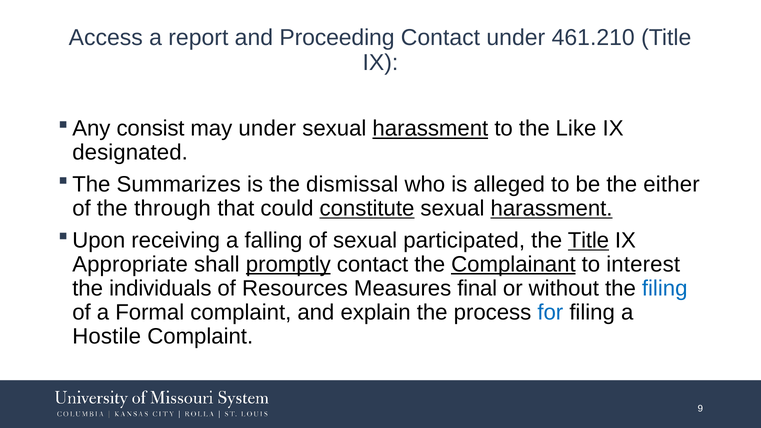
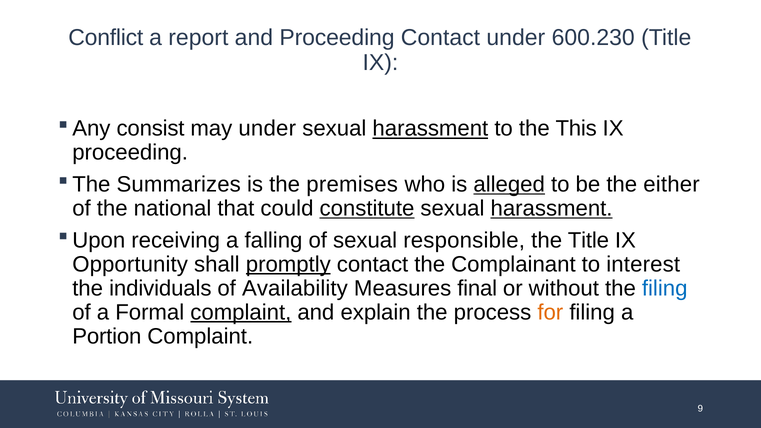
Access: Access -> Conflict (106, 38)
461.210: 461.210 -> 600.230 (593, 38)
Like: Like -> This (576, 129)
designated: designated -> proceeding (130, 153)
dismissal: dismissal -> premises (352, 185)
alleged underline: none -> present (509, 185)
through: through -> national (173, 209)
participated: participated -> responsible (464, 240)
Title underline: present -> none (588, 240)
Appropriate: Appropriate -> Opportunity (130, 264)
Complainant underline: present -> none (513, 264)
Resources: Resources -> Availability (295, 288)
complaint underline: none -> present (241, 312)
for colour: blue -> orange (550, 312)
Hostile: Hostile -> Portion (107, 336)
